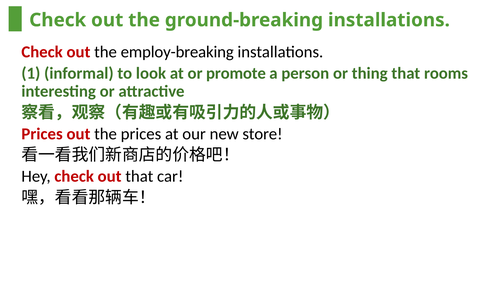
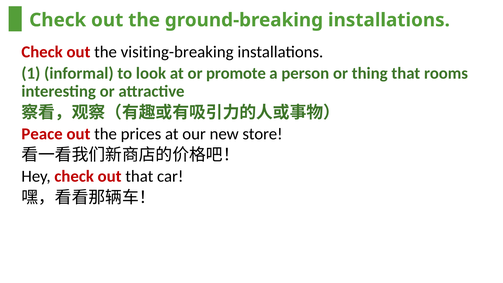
employ-breaking: employ-breaking -> visiting-breaking (177, 52)
Prices: Prices -> Peace (42, 134)
